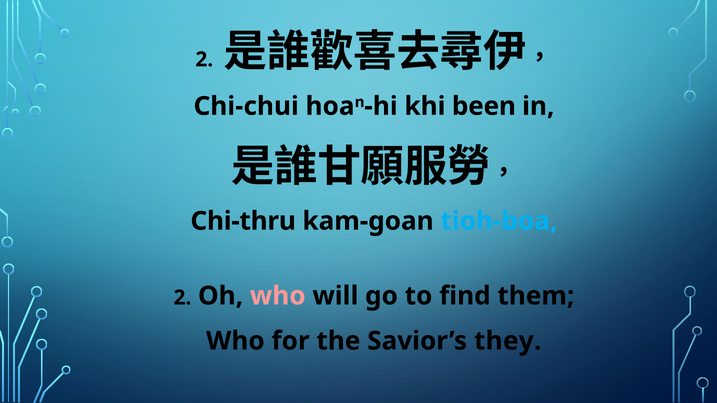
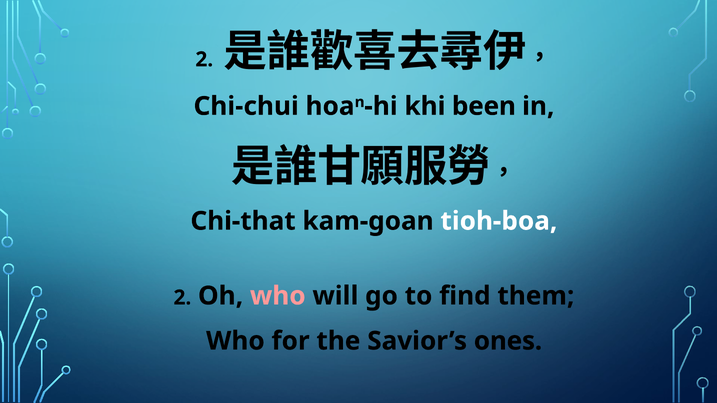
Chi-thru: Chi-thru -> Chi-that (243, 221)
tioh-boa colour: light blue -> white (499, 221)
they: they -> ones (508, 341)
